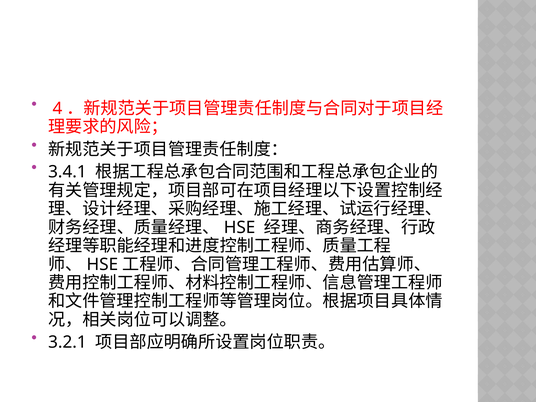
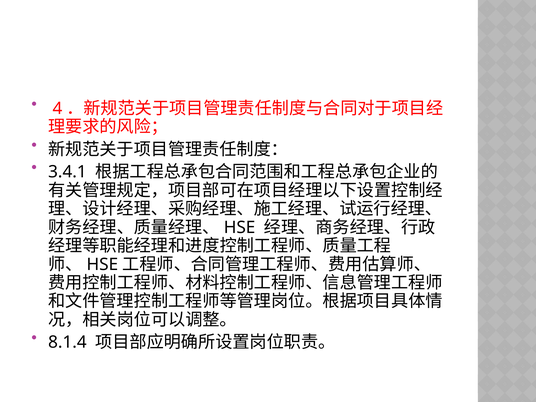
3.2.1: 3.2.1 -> 8.1.4 (67, 342)
